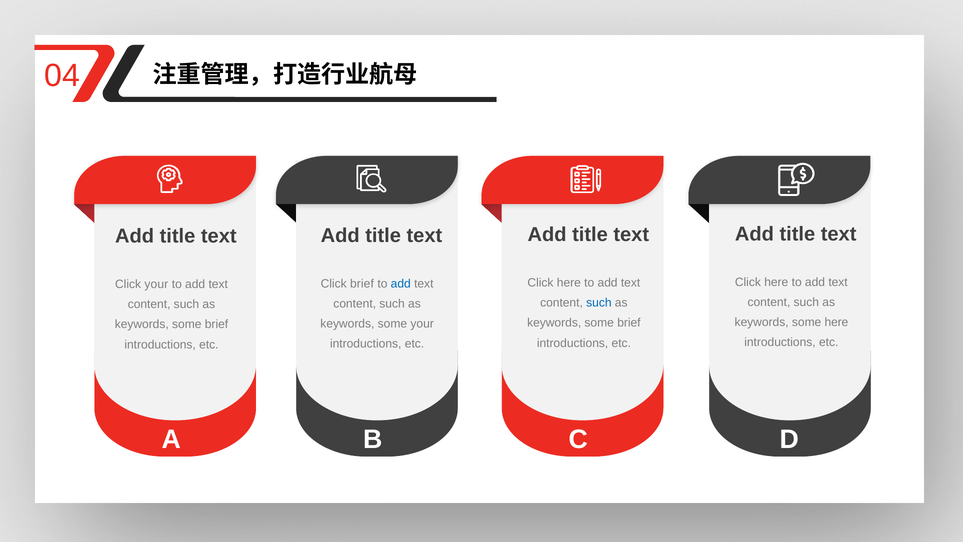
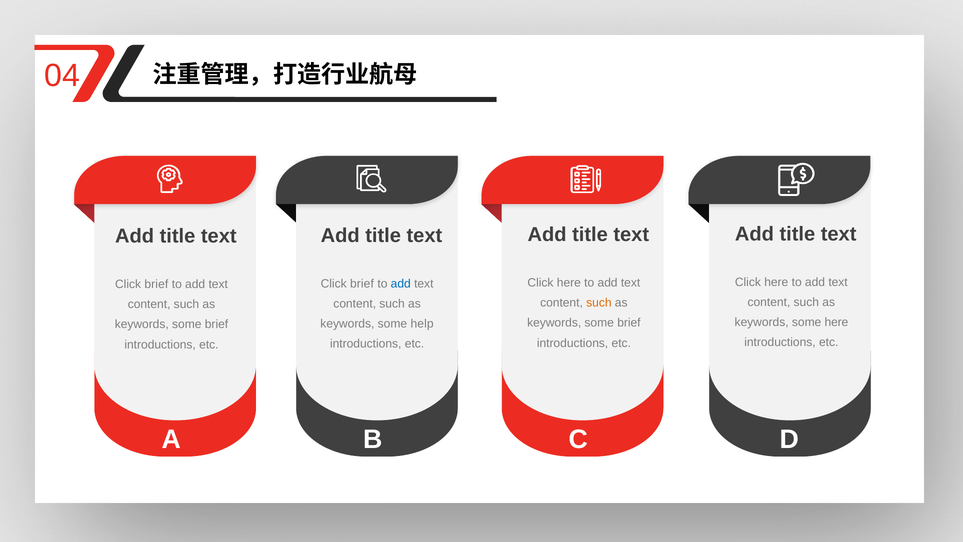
your: your -> brief (156, 284)
such colour: blue -> orange (599, 303)
some your: your -> help (422, 324)
